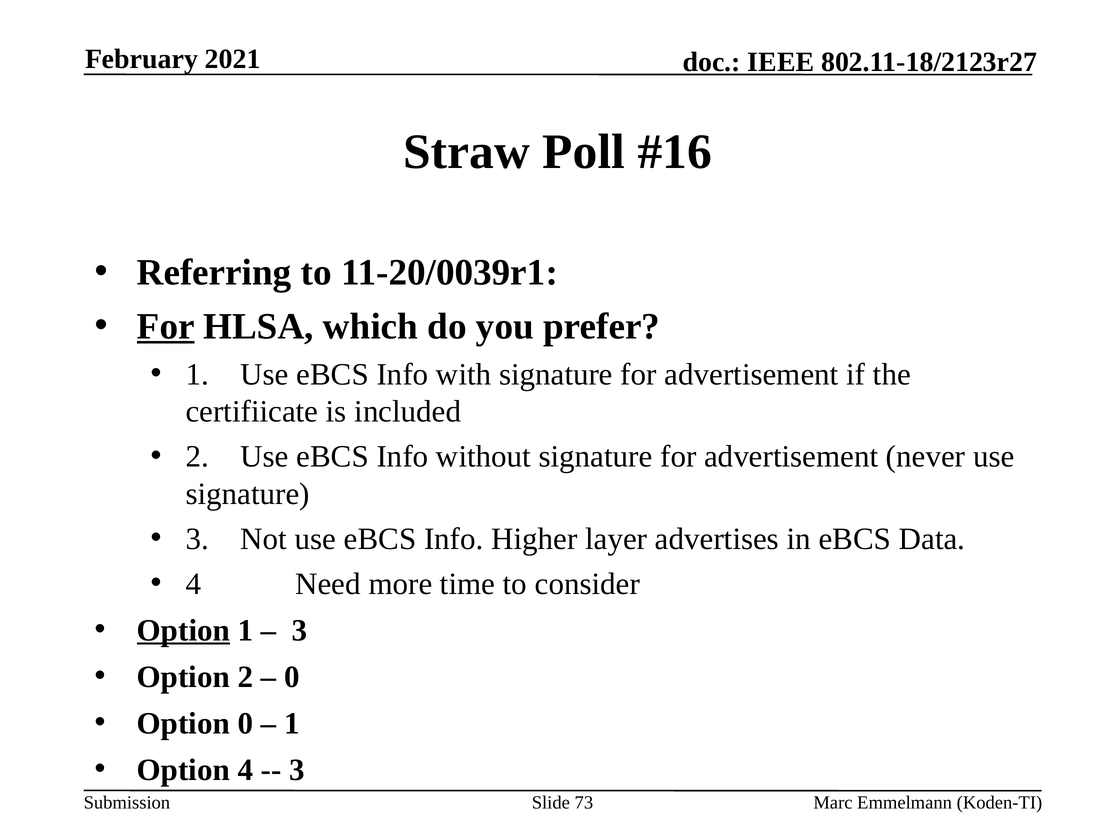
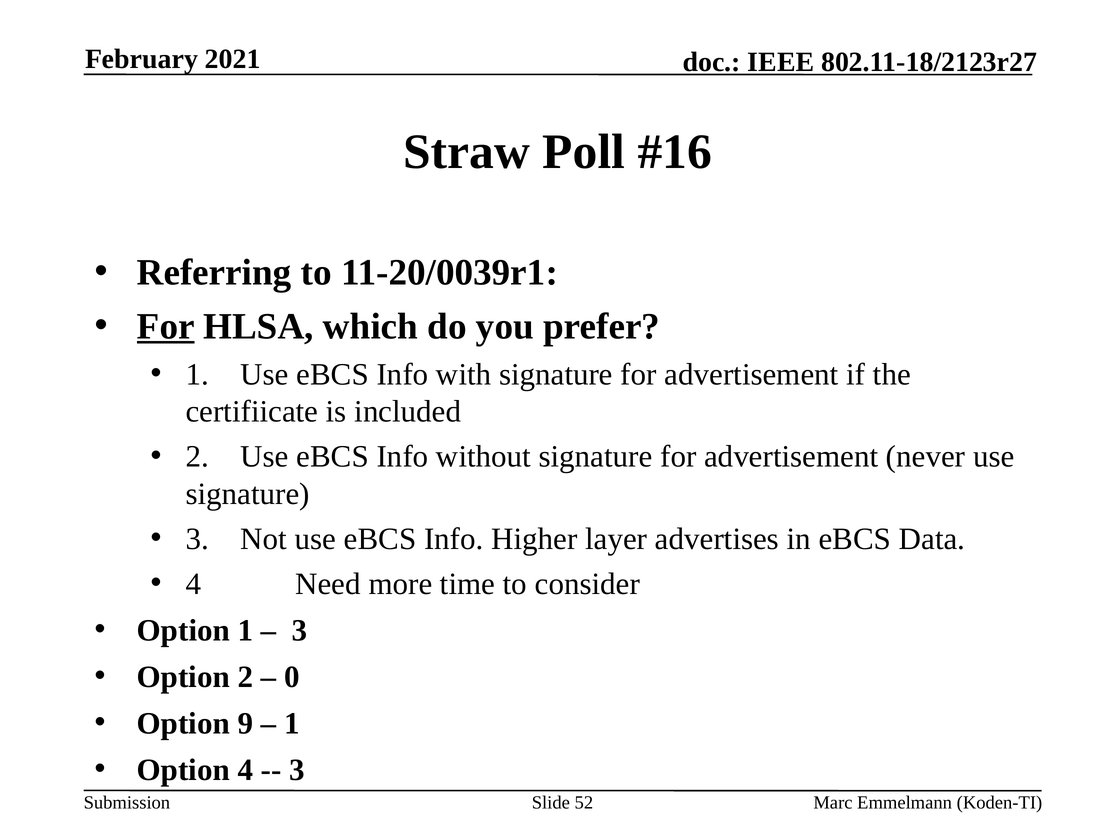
Option underline: present -> none (183, 630)
Option 0: 0 -> 9 (245, 723)
73: 73 -> 52 (584, 803)
